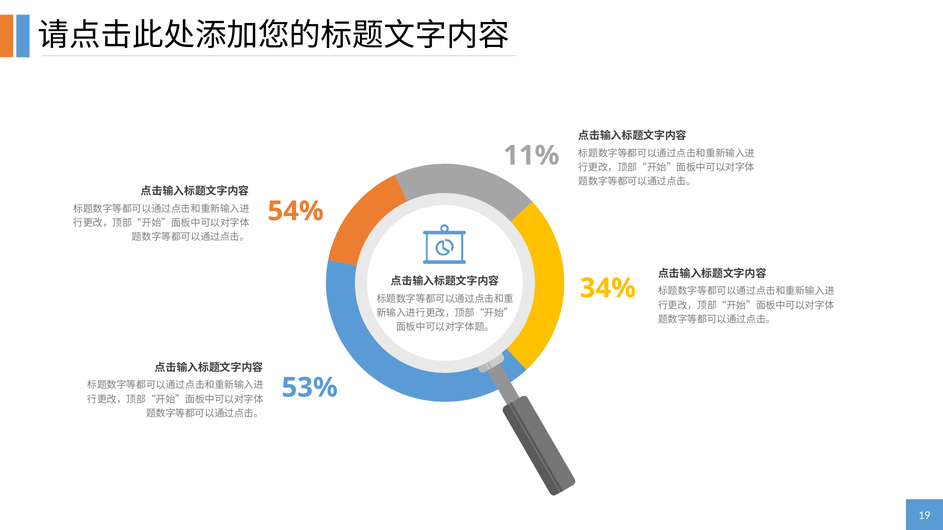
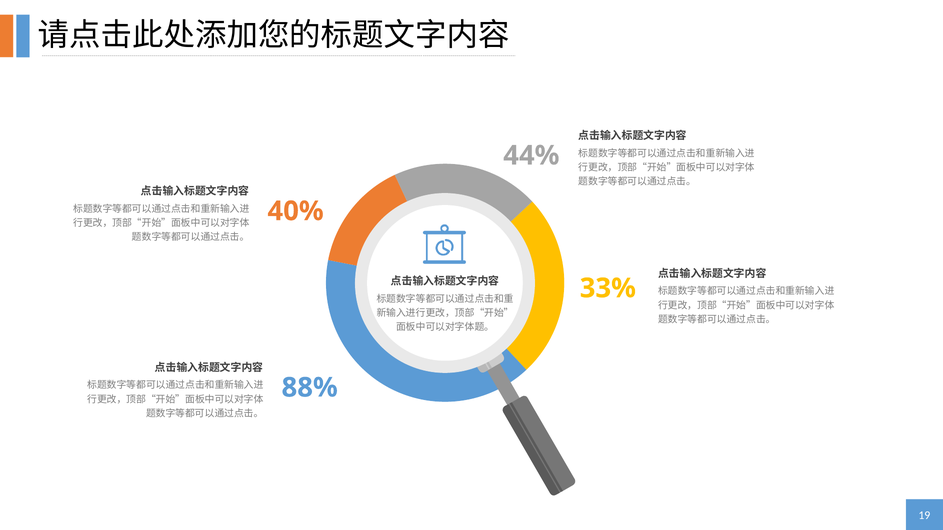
11%: 11% -> 44% (531, 156)
54%: 54% -> 40% (296, 211)
34%: 34% -> 33% (608, 288)
53%: 53% -> 88% (310, 388)
